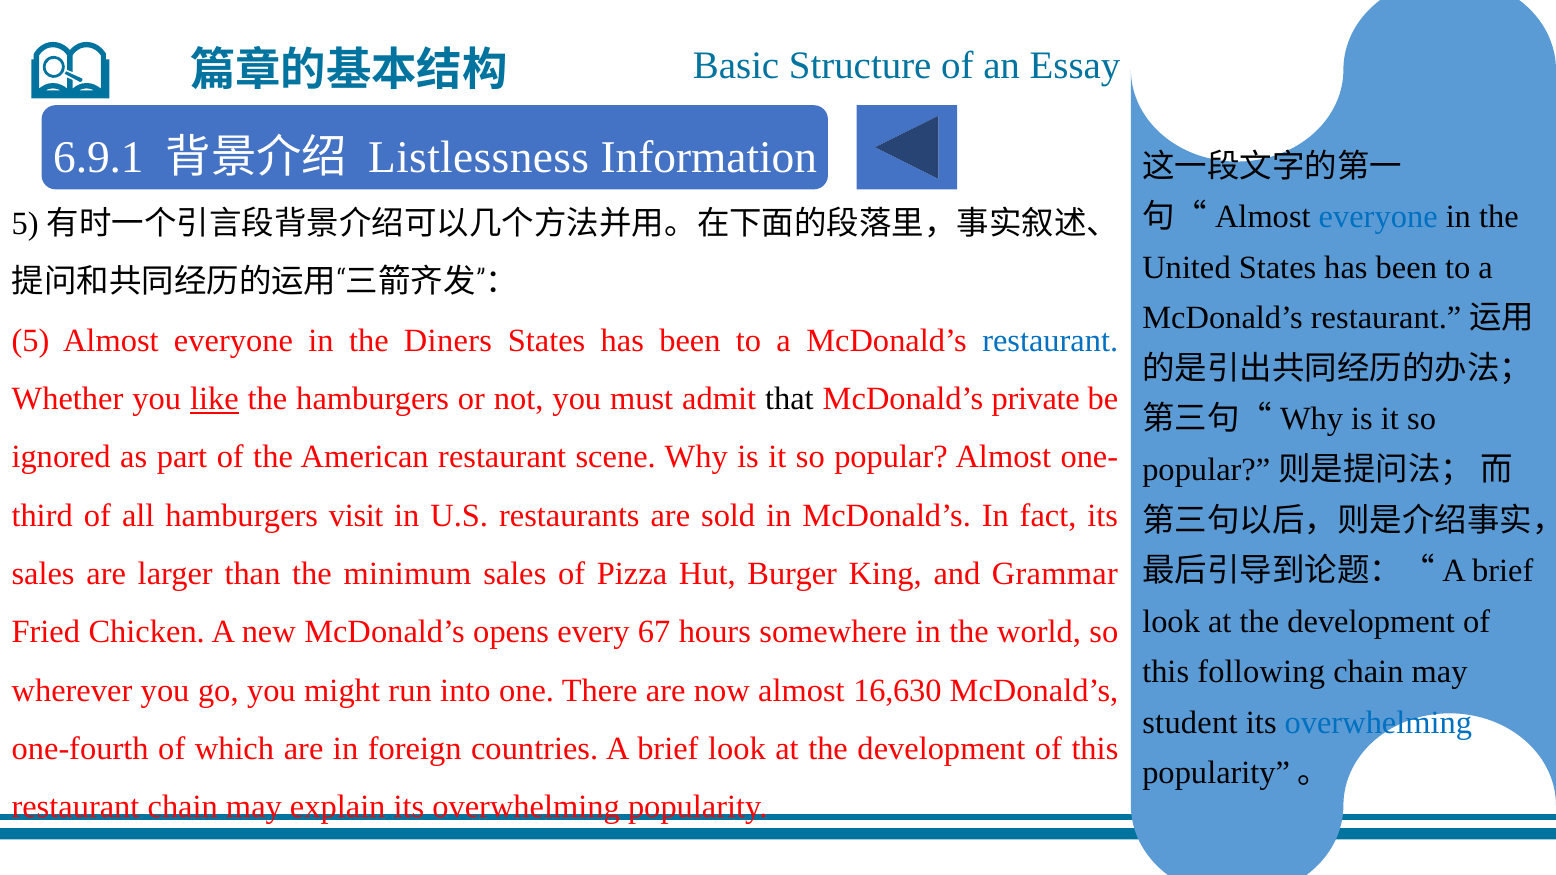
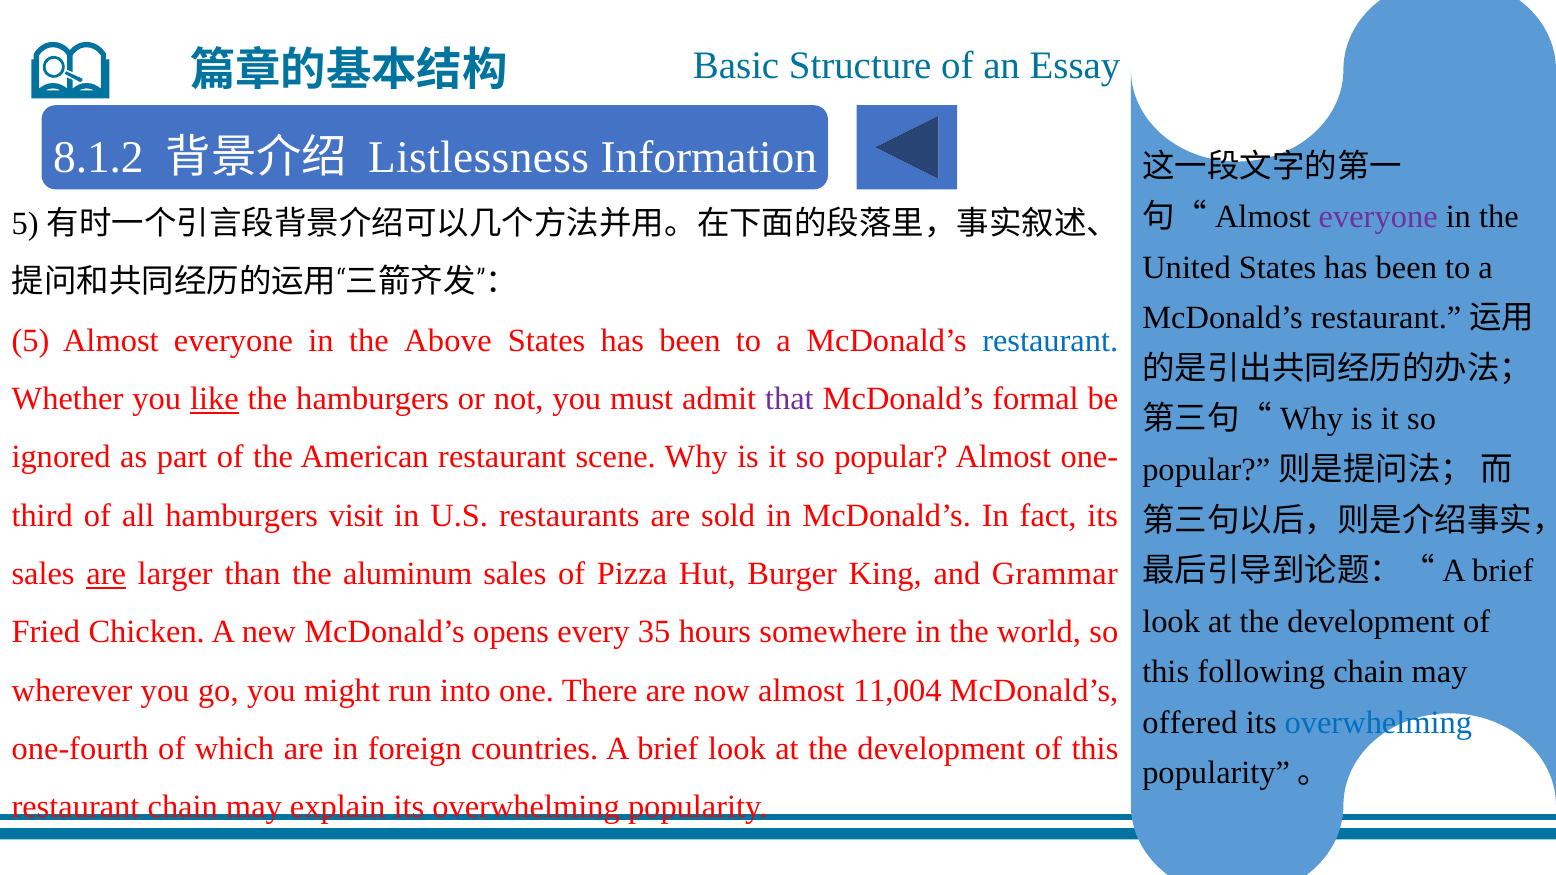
6.9.1: 6.9.1 -> 8.1.2 (98, 158)
everyone colour: blue -> purple (1378, 217)
Diners: Diners -> Above (448, 340)
that colour: black -> purple (789, 399)
private: private -> formal (1035, 399)
are underline: none -> present (106, 574)
minimum: minimum -> aluminum (408, 574)
67: 67 -> 35 (654, 632)
16,630: 16,630 -> 11,004 (897, 691)
student: student -> offered (1190, 723)
